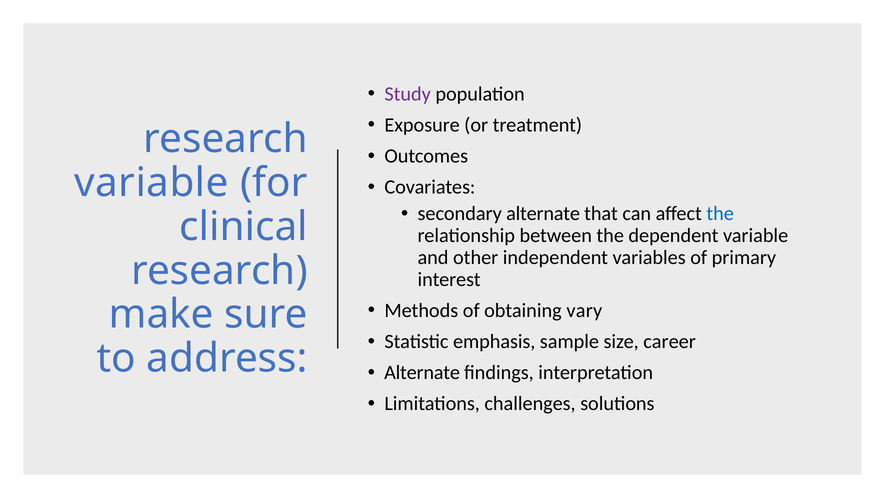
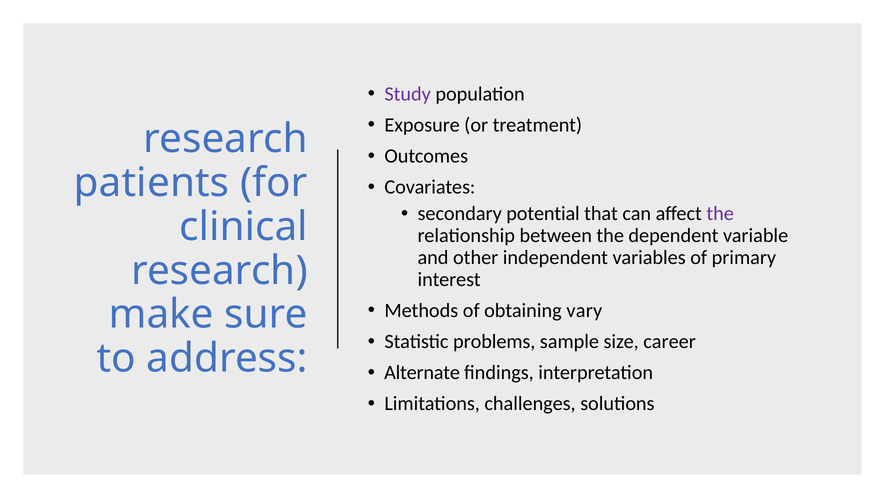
variable: variable -> patients (152, 183)
secondary alternate: alternate -> potential (543, 214)
the colour: blue -> purple (720, 214)
emphasis: emphasis -> problems (494, 341)
